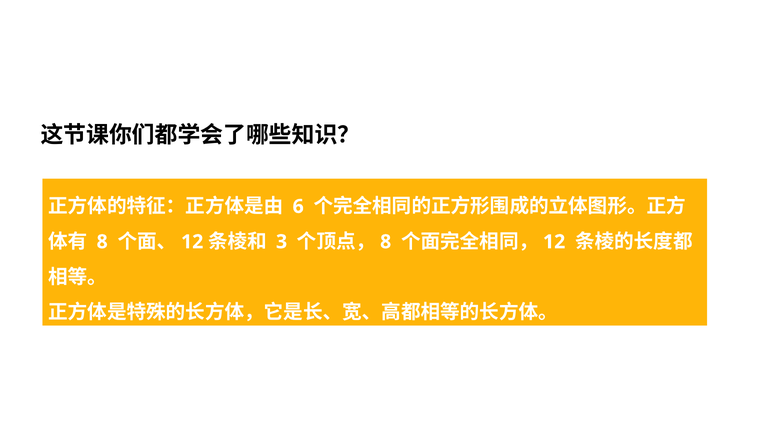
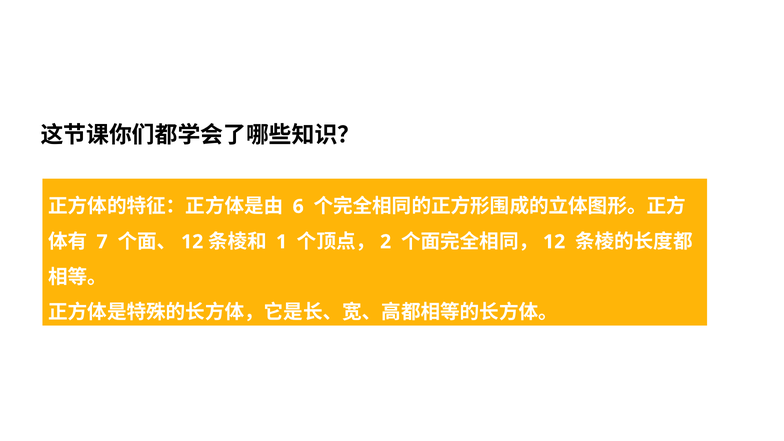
8: 8 -> 7 (102, 242)
3: 3 -> 1 (282, 242)
8: 8 -> 2 (386, 242)
